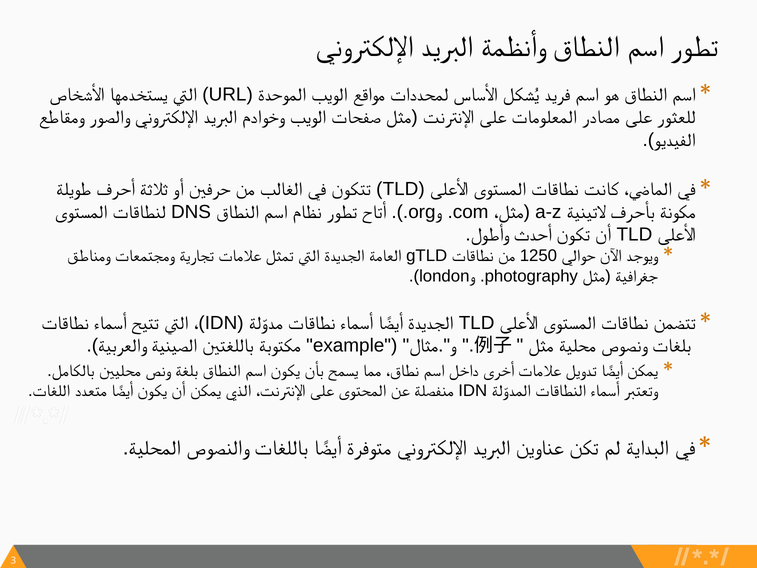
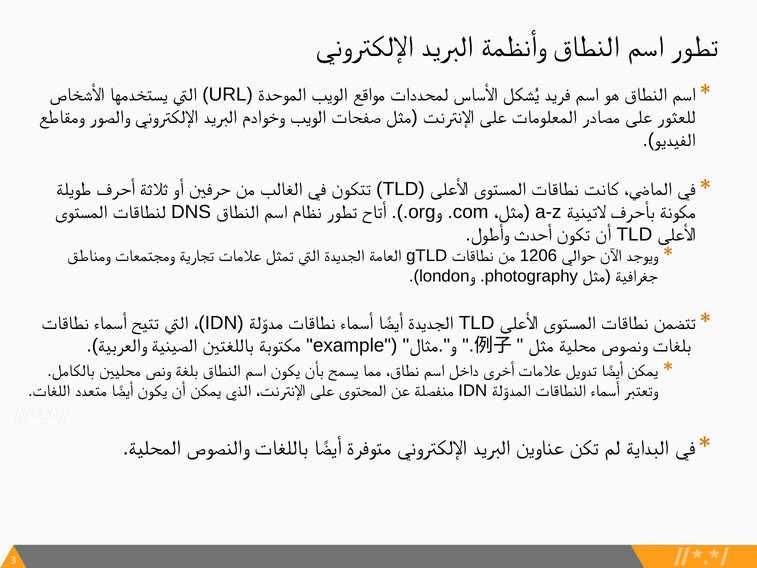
1250: 1250 -> 1206 (538, 256)
